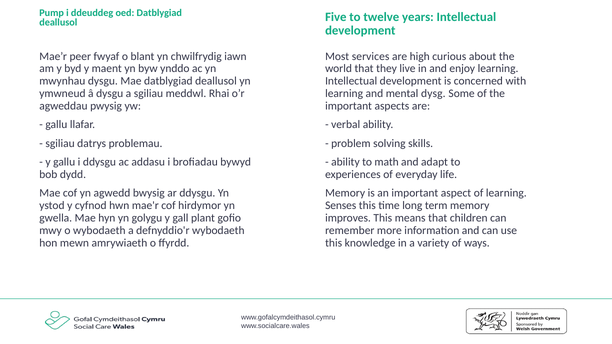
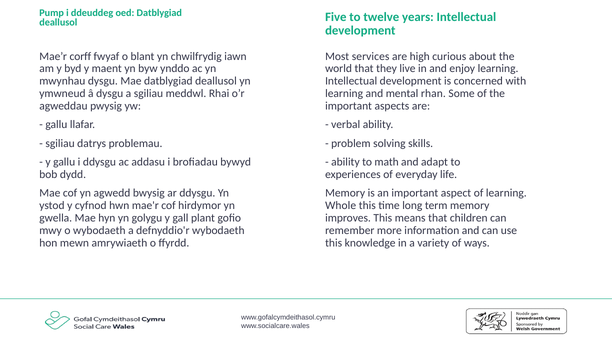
peer: peer -> corff (80, 56)
dysg: dysg -> rhan (433, 93)
Senses: Senses -> Whole (341, 206)
